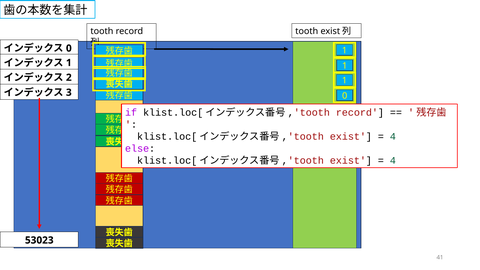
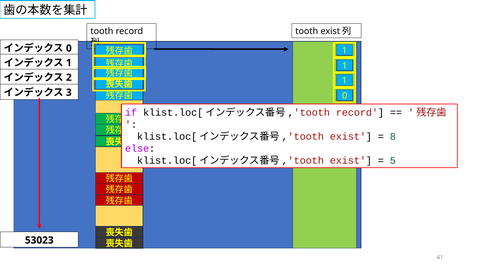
4: 4 -> 8 (393, 137)
4: 4 -> 5 (393, 161)
